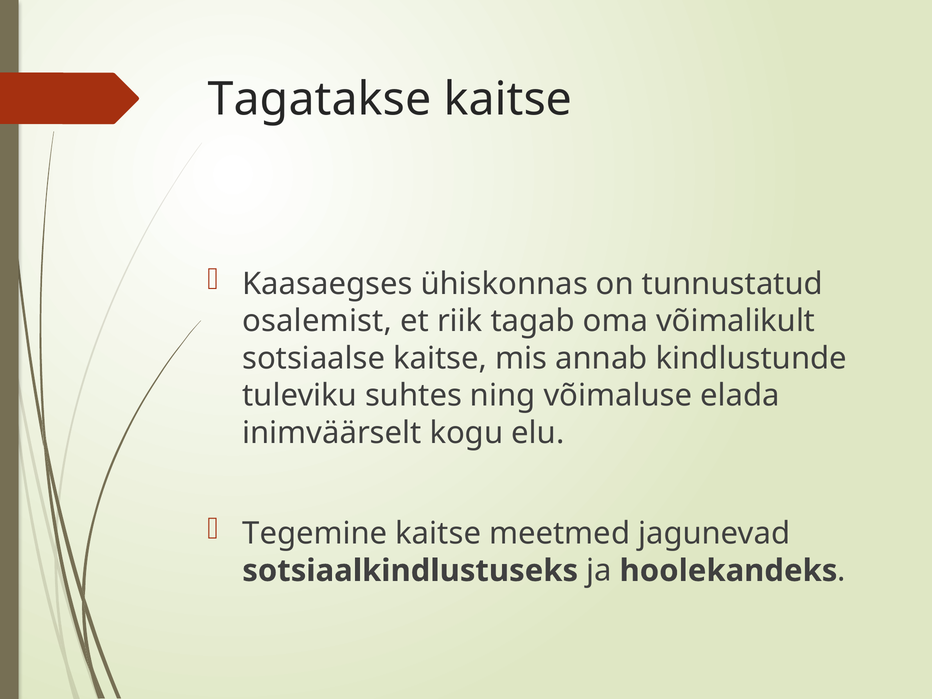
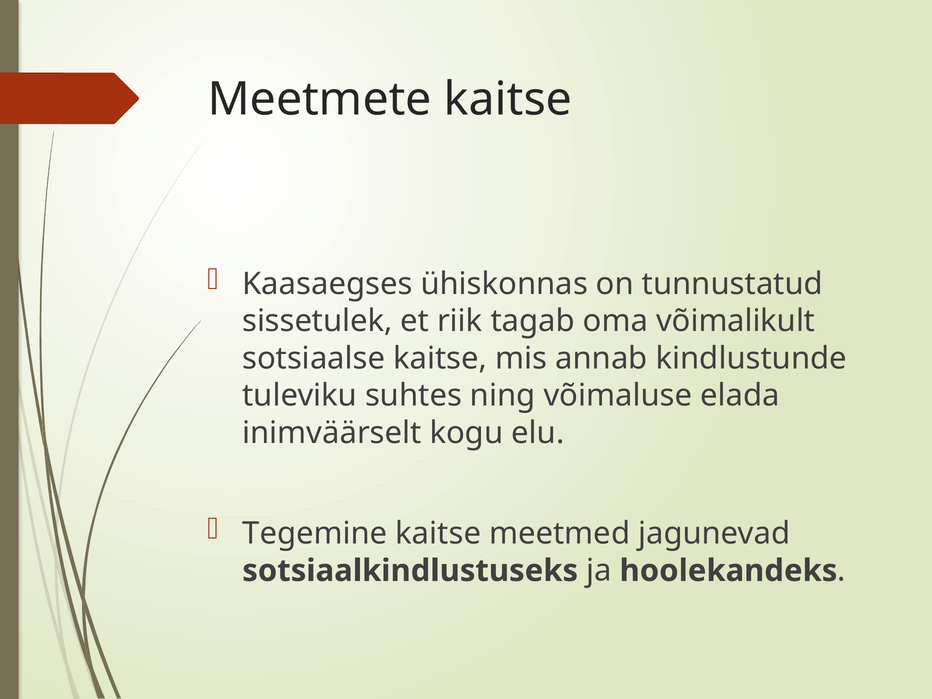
Tagatakse: Tagatakse -> Meetmete (320, 100)
osalemist: osalemist -> sissetulek (317, 321)
